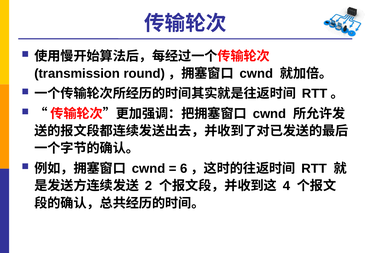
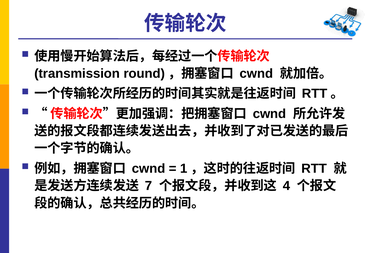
6: 6 -> 1 (184, 168)
2: 2 -> 7 (149, 186)
